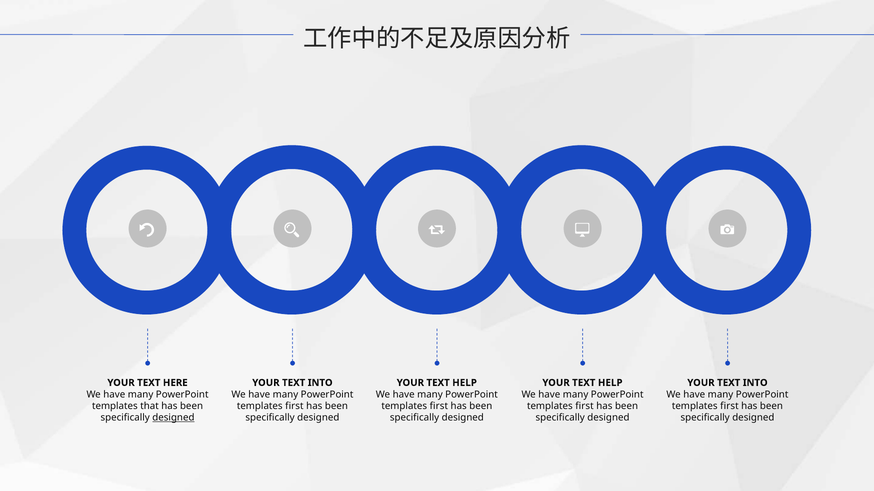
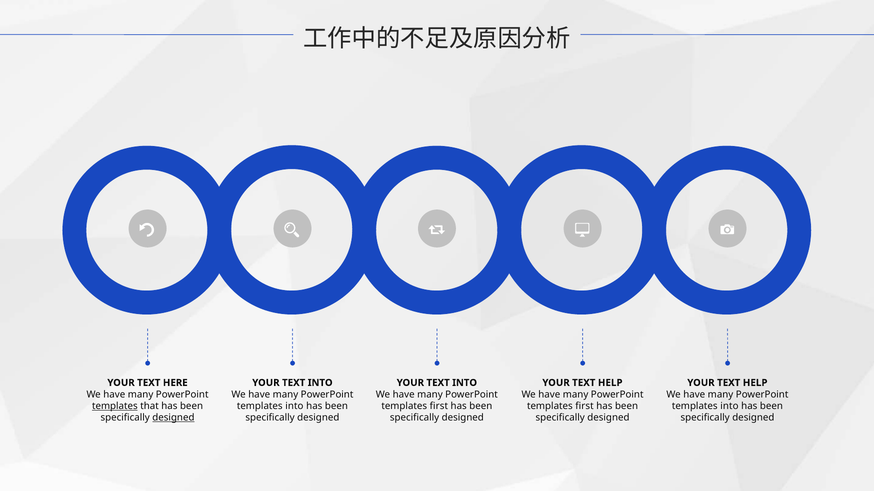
HELP: HELP -> INTO (465, 383)
INTO: INTO -> HELP (755, 383)
templates underline: none -> present (115, 406)
first: first -> into (294, 406)
first: first -> into (729, 406)
